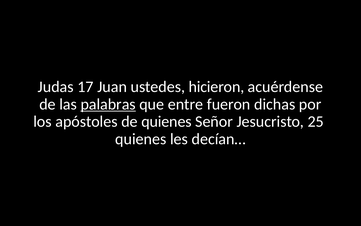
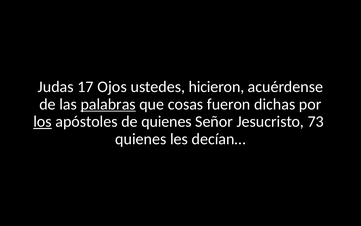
Juan: Juan -> Ojos (112, 87)
entre: entre -> cosas (186, 104)
los underline: none -> present (43, 121)
25: 25 -> 73 (316, 121)
